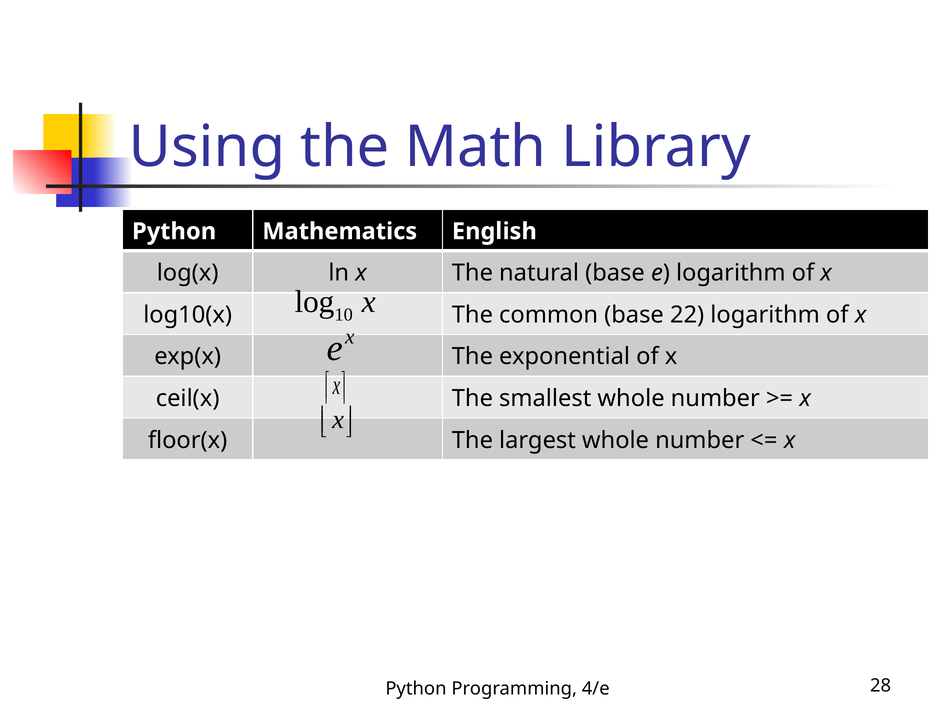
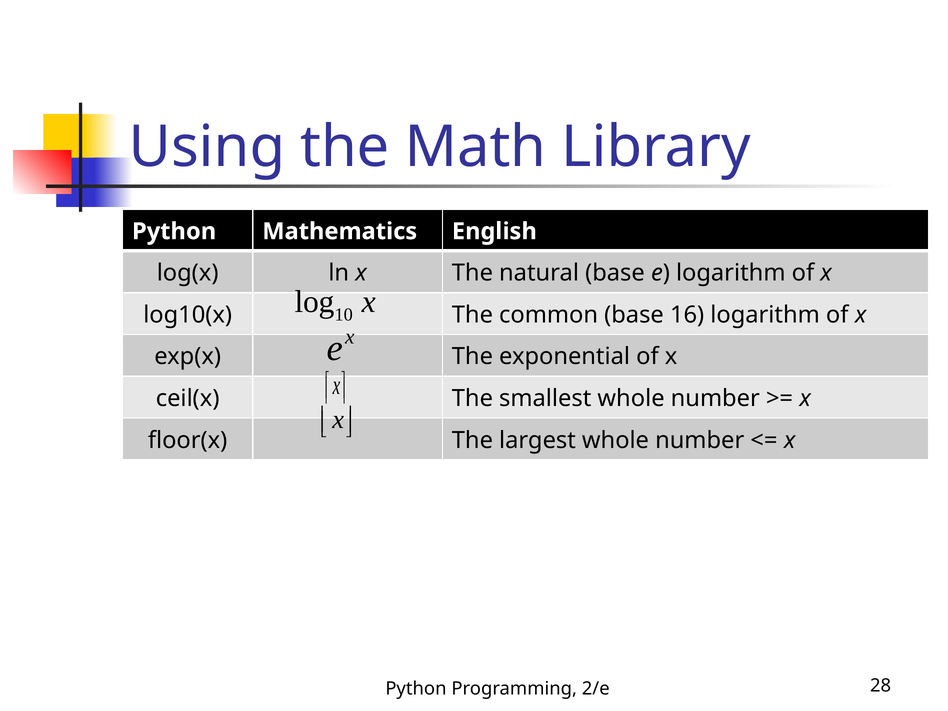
22: 22 -> 16 (687, 315)
4/e: 4/e -> 2/e (596, 689)
